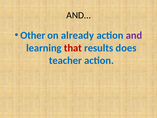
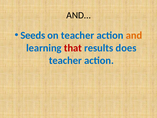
Other: Other -> Seeds (33, 35)
on already: already -> teacher (78, 35)
and colour: purple -> orange (134, 35)
